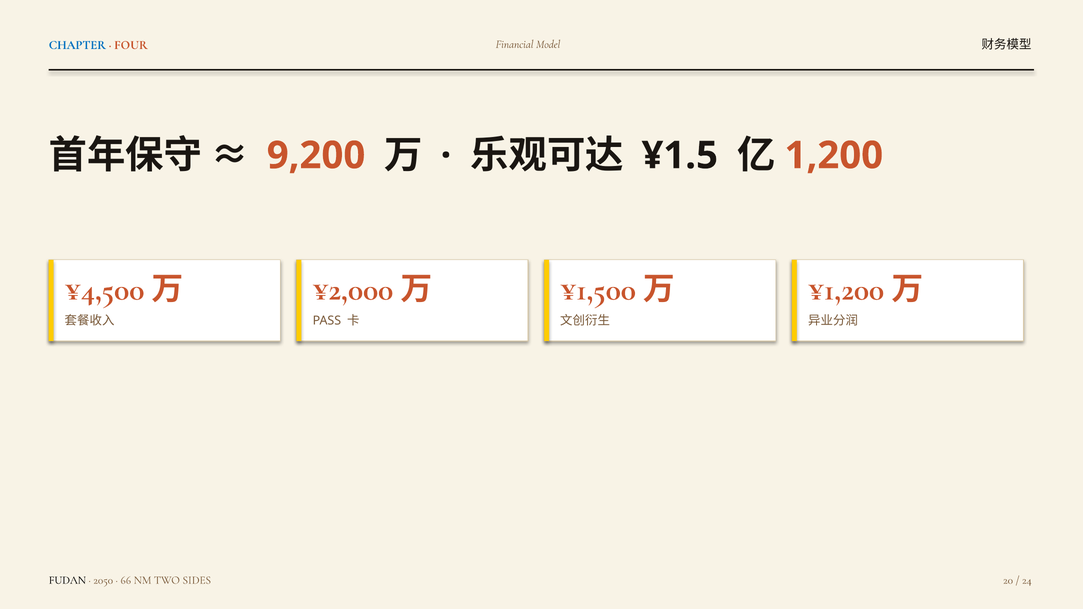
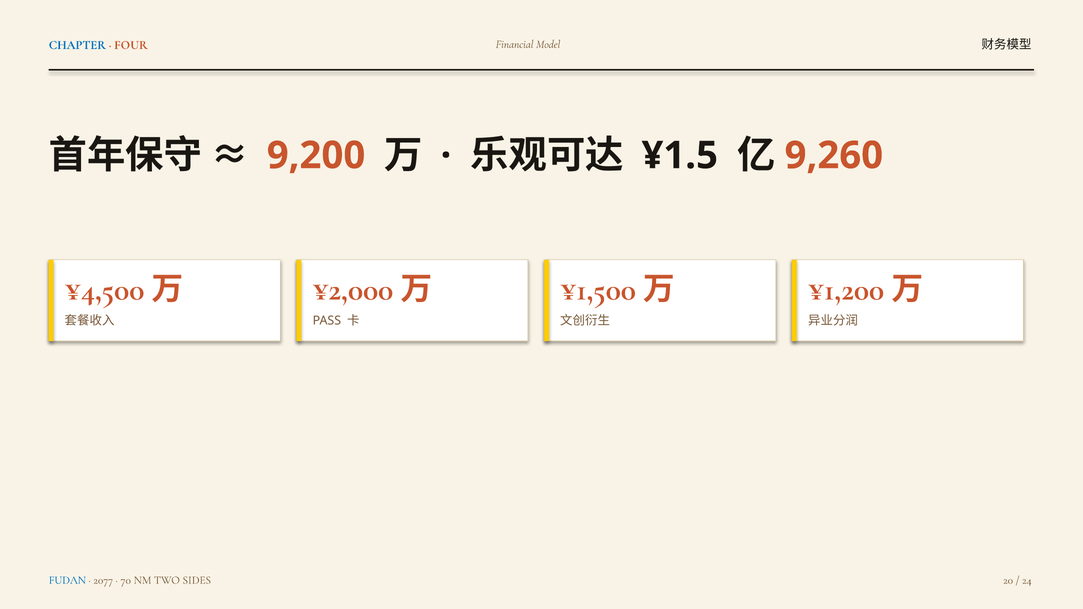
1,200: 1,200 -> 9,260 (834, 156)
FUDAN colour: black -> blue (67, 580)
2050: 2050 -> 2077 (103, 580)
66: 66 -> 70 (126, 580)
